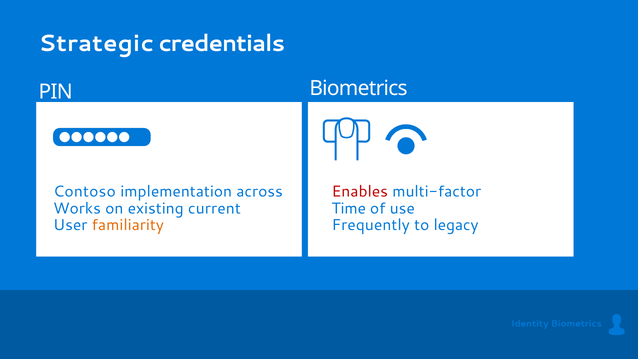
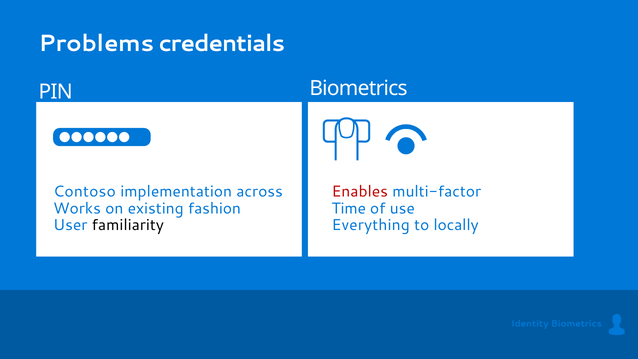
Strategic: Strategic -> Problems (96, 43)
current: current -> fashion (214, 208)
familiarity colour: orange -> black (128, 225)
Frequently: Frequently -> Everything (371, 225)
legacy: legacy -> locally (456, 225)
